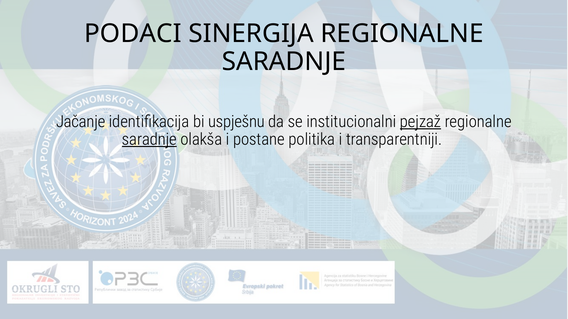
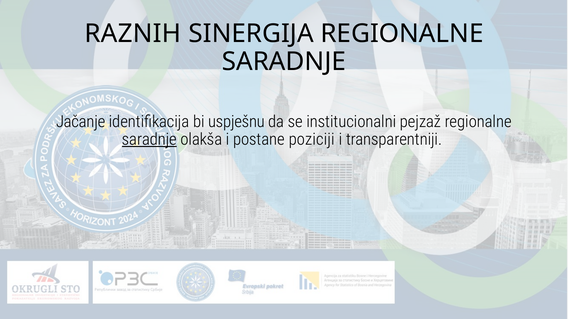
PODACI: PODACI -> RAZNIH (133, 34)
pejzaž underline: present -> none (420, 122)
politika: politika -> poziciji (312, 140)
